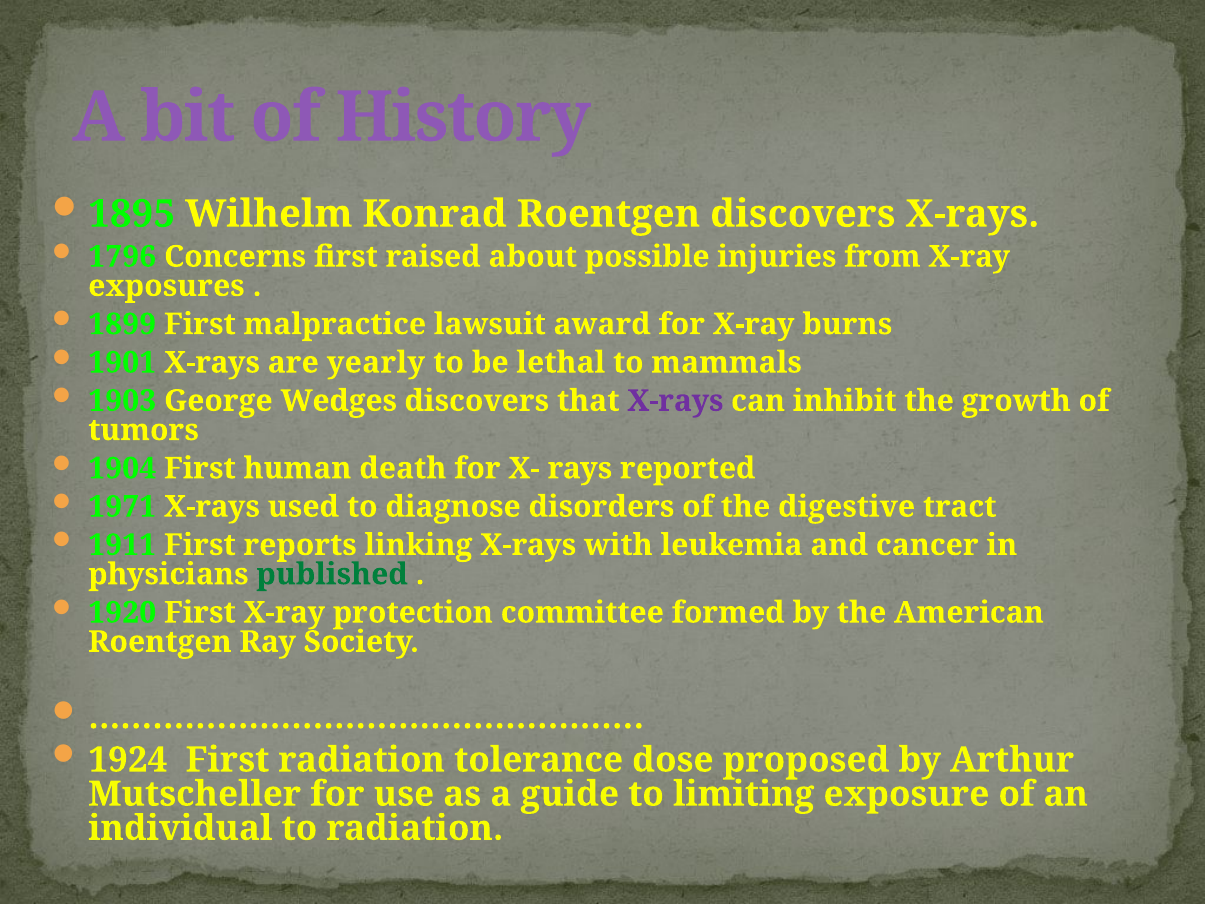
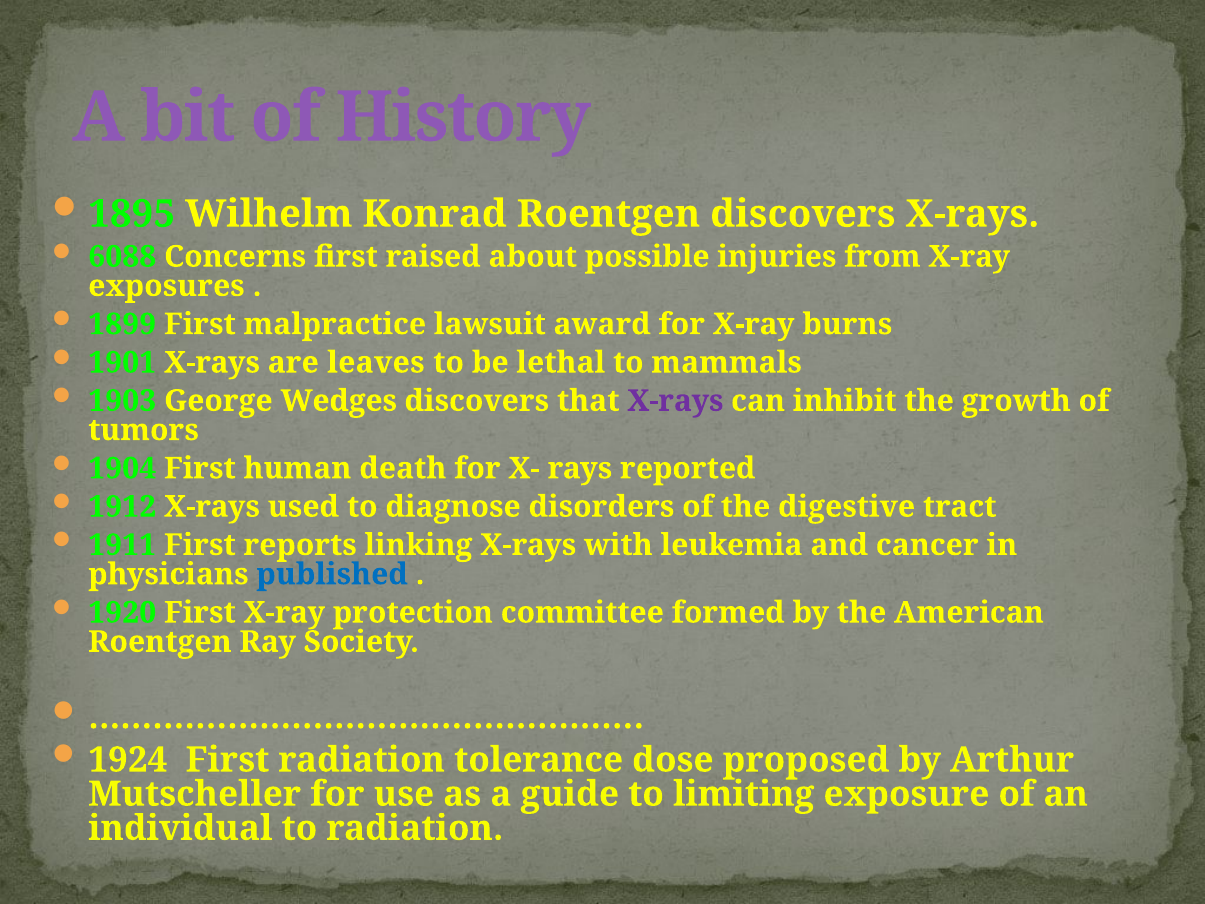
1796: 1796 -> 6088 (122, 257)
yearly: yearly -> leaves (376, 362)
1971: 1971 -> 1912 (122, 507)
published colour: green -> blue (332, 574)
